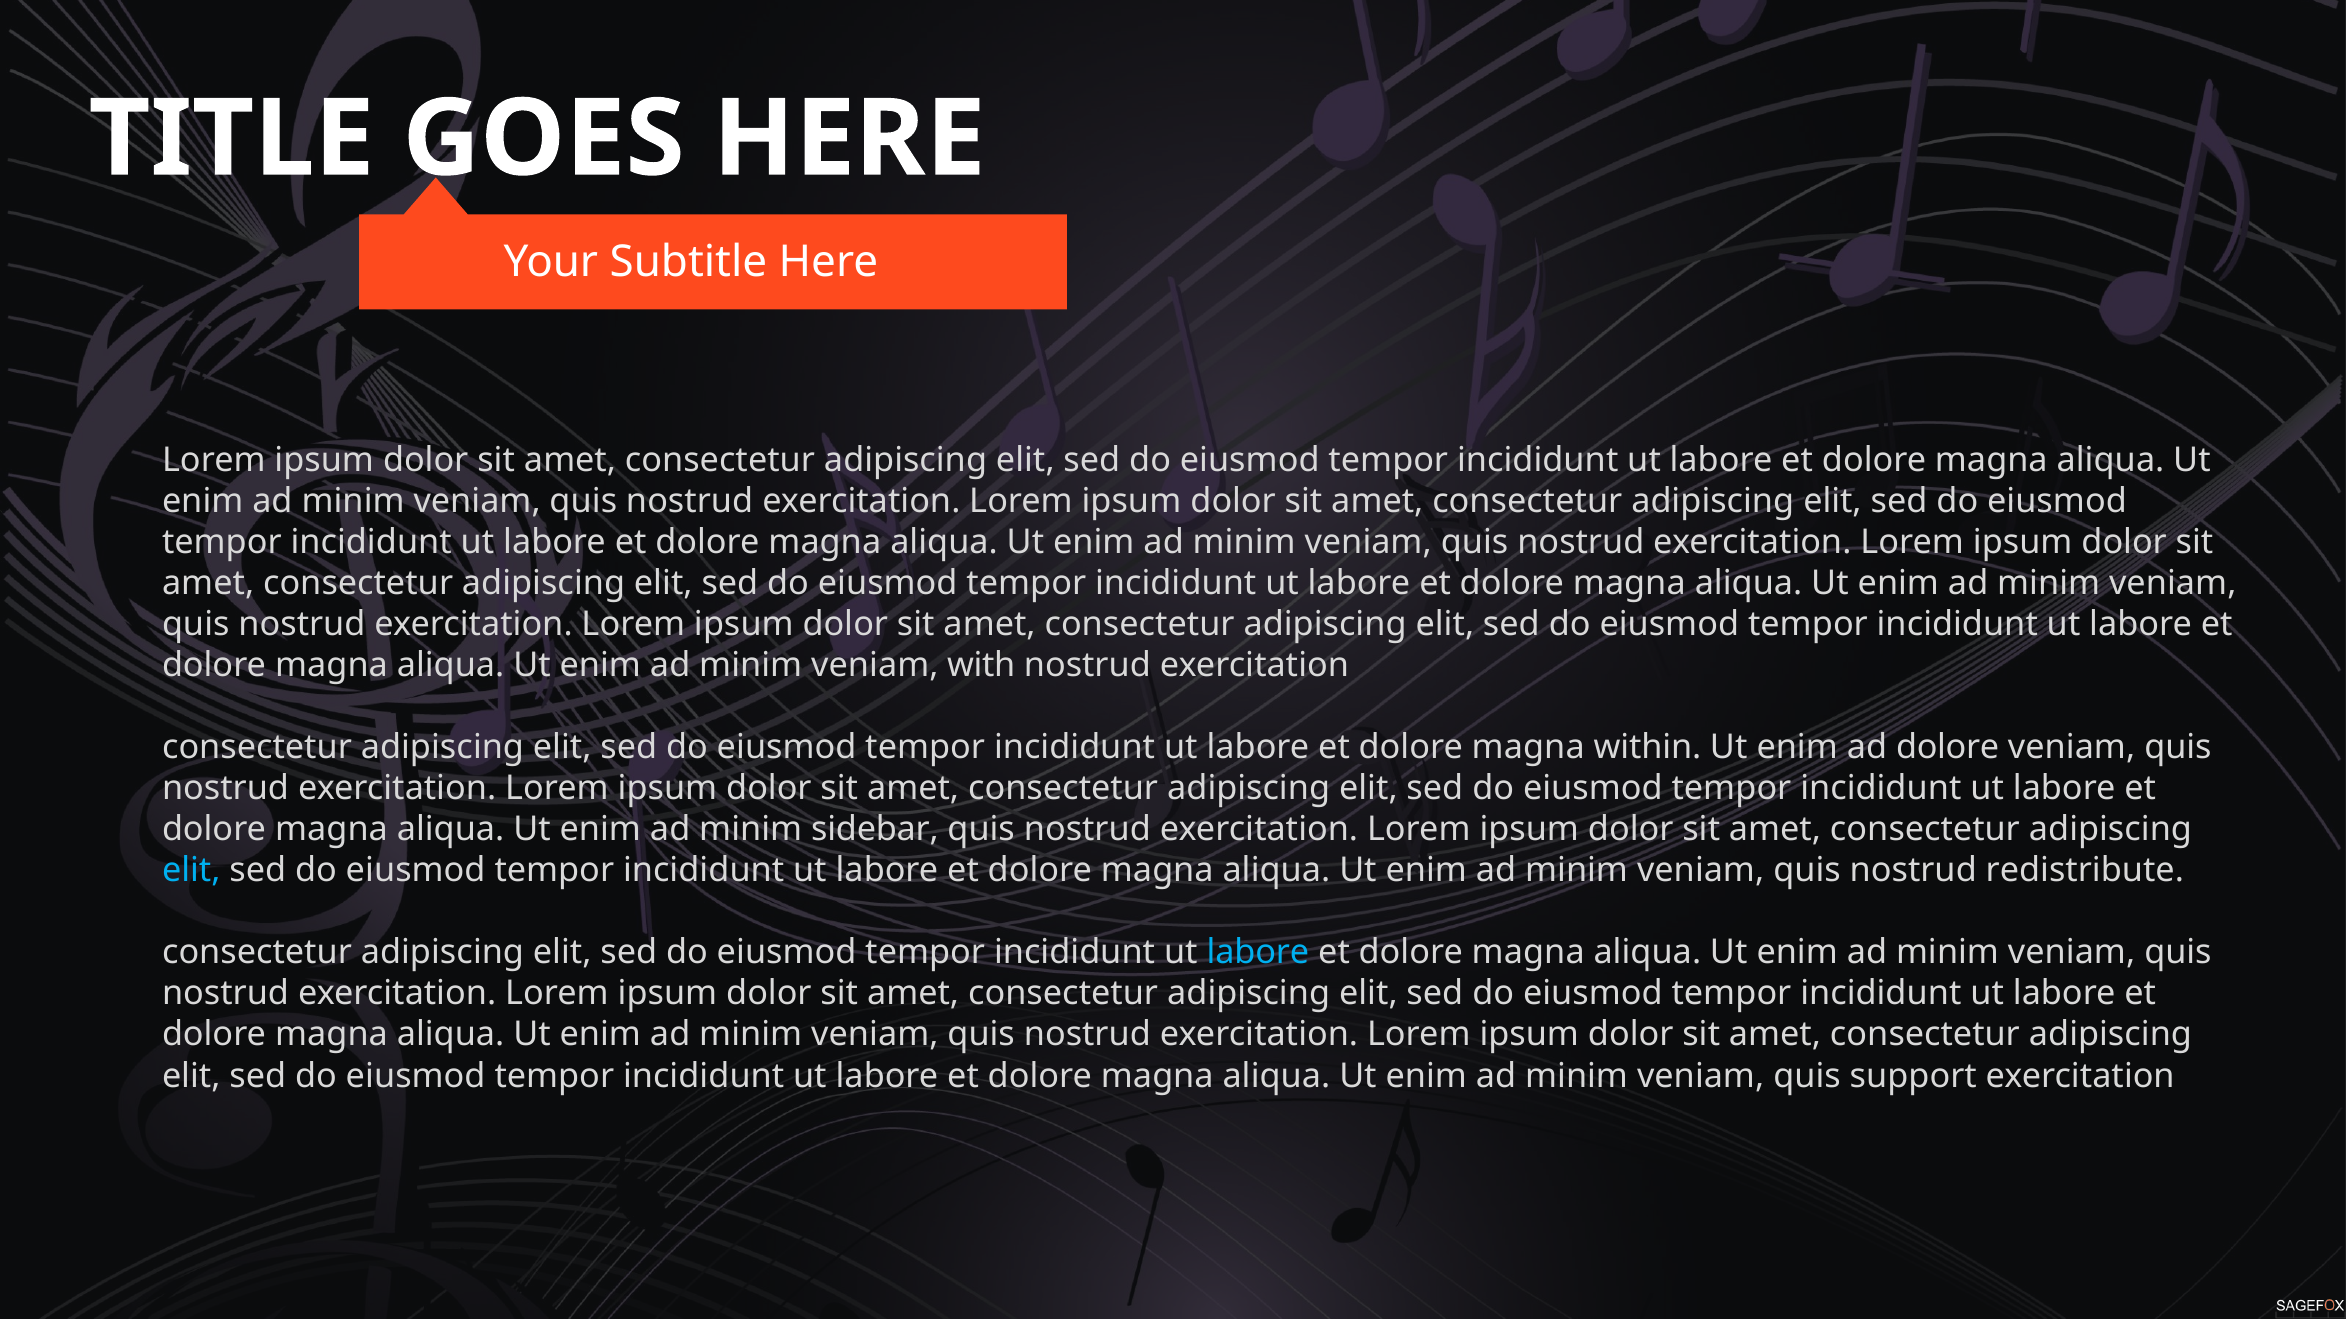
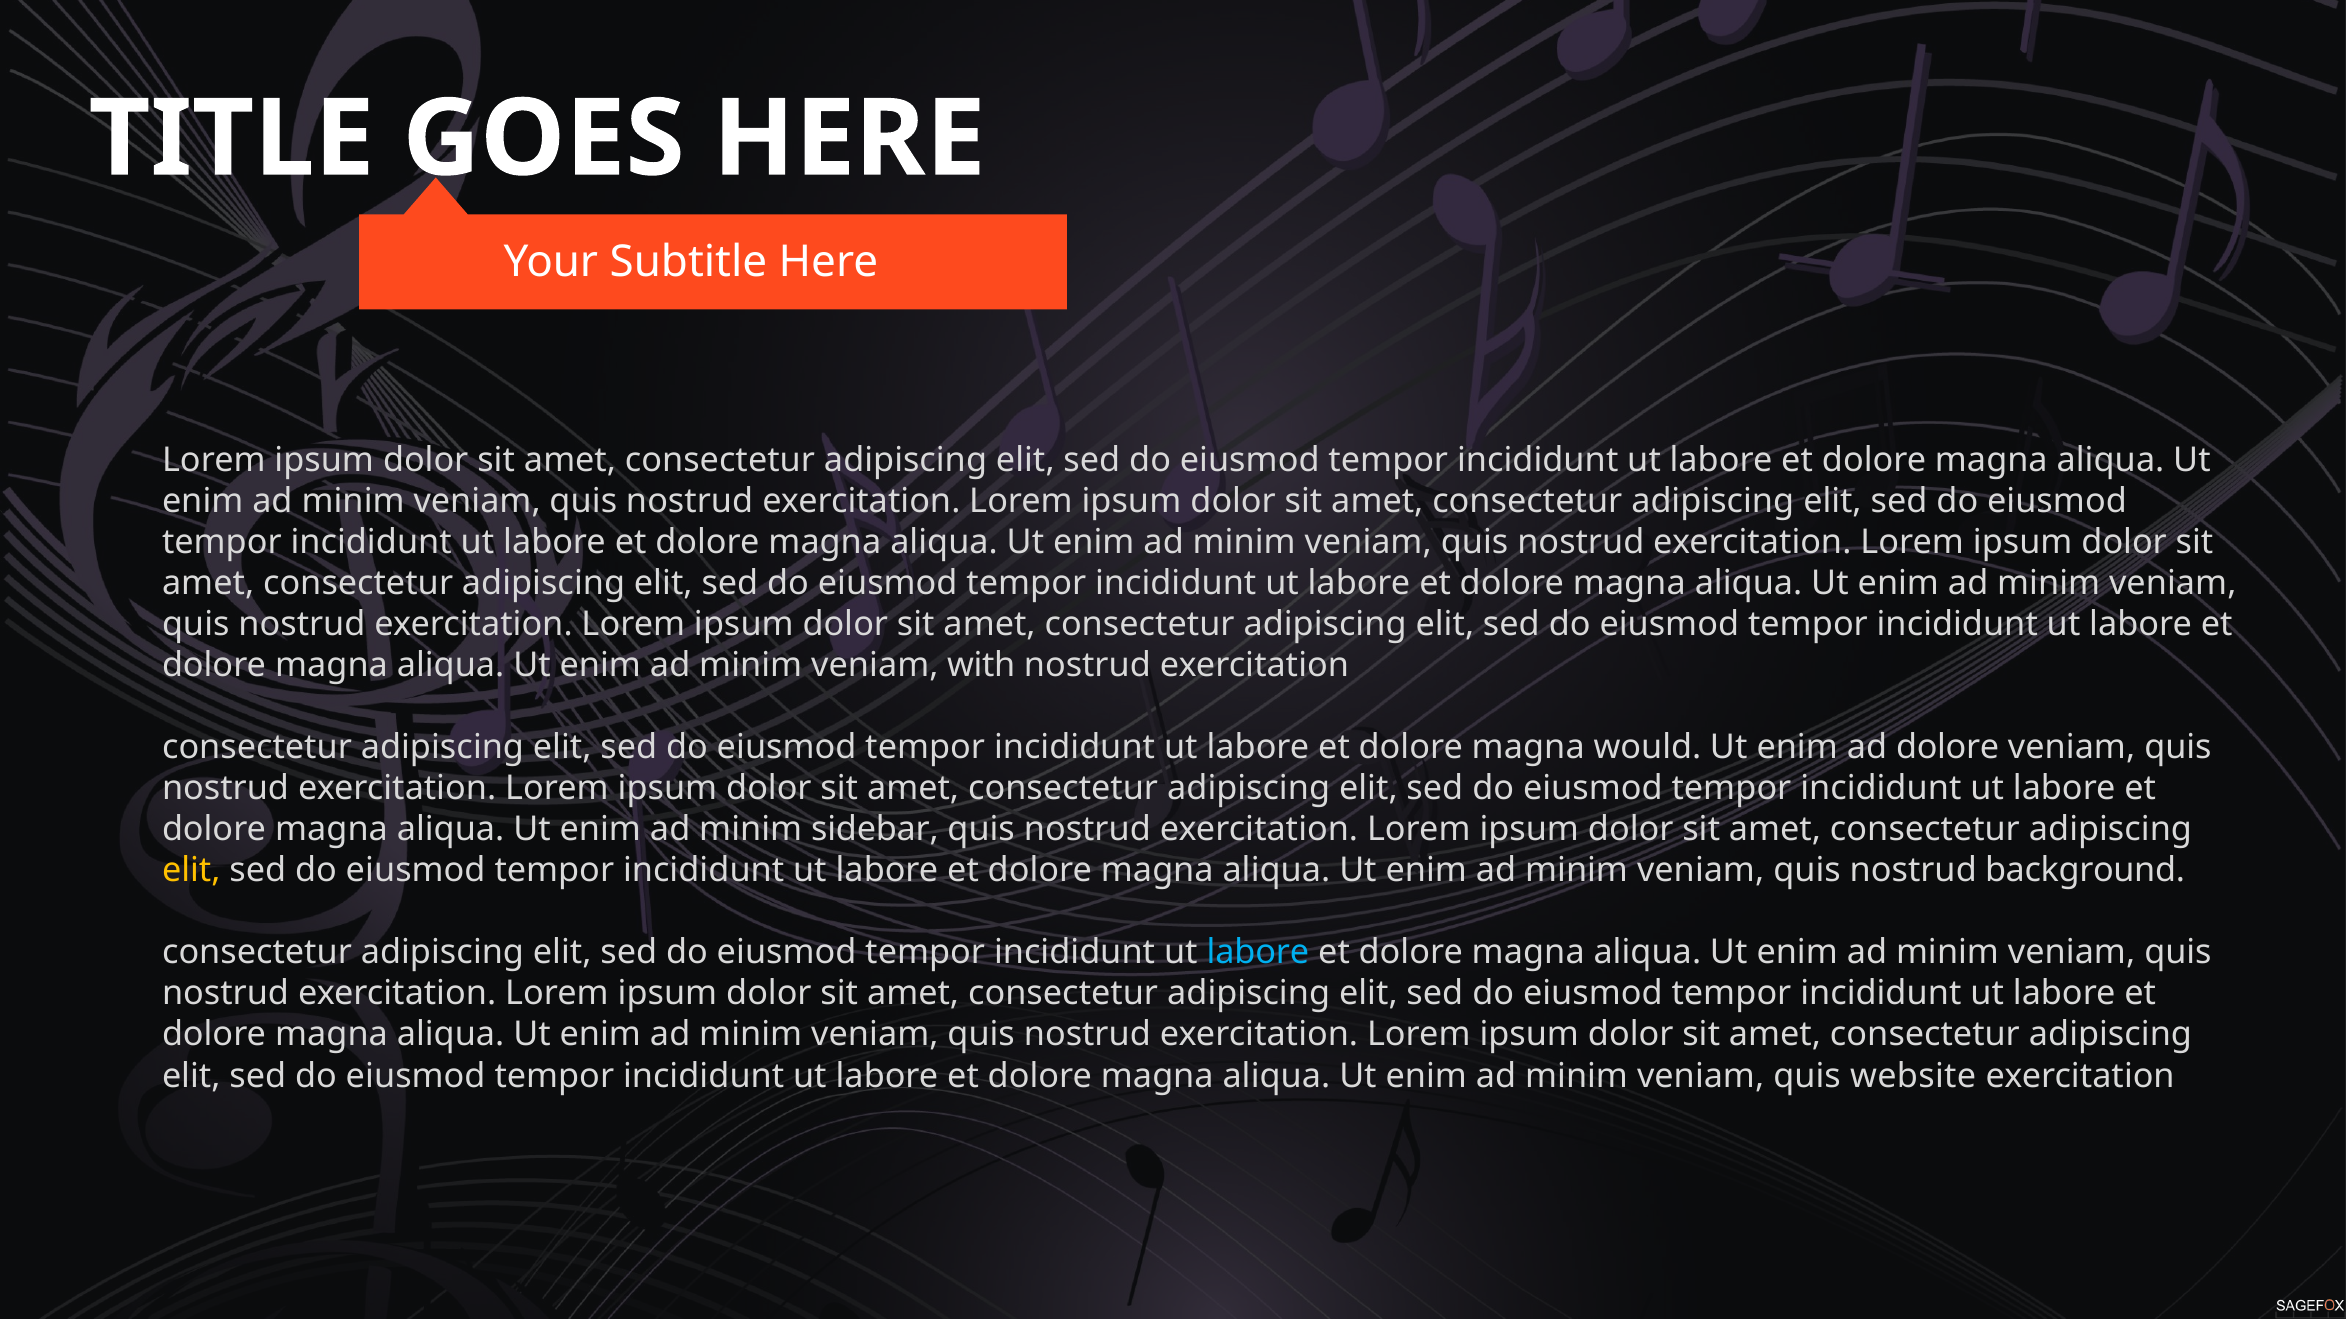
within: within -> would (1647, 748)
elit colour: light blue -> yellow (191, 871)
redistribute: redistribute -> background (2085, 871)
support: support -> website (1913, 1076)
